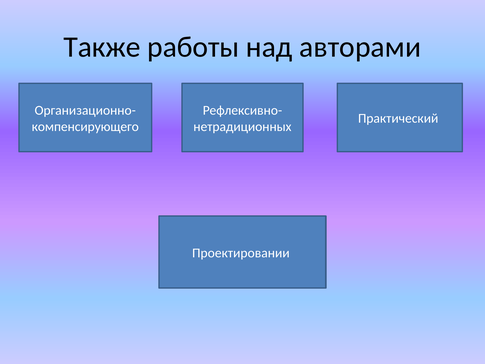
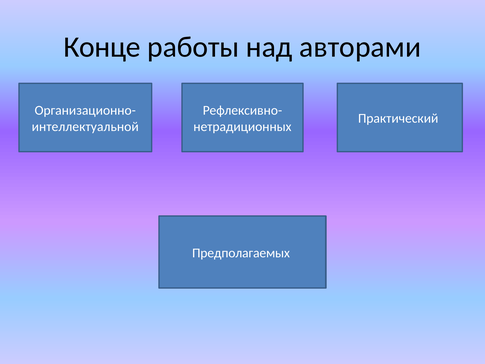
Также: Также -> Конце (102, 47)
компенсирующего: компенсирующего -> интеллектуальной (85, 126)
Проектировании: Проектировании -> Предполагаемых (241, 253)
